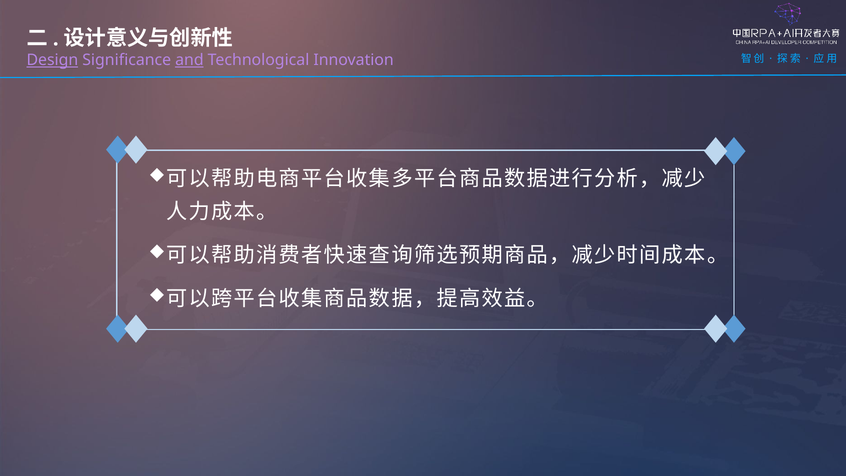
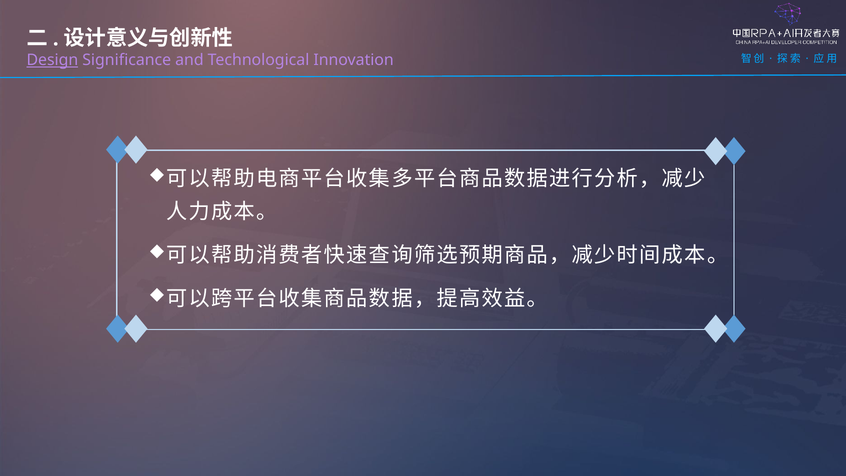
and underline: present -> none (189, 60)
